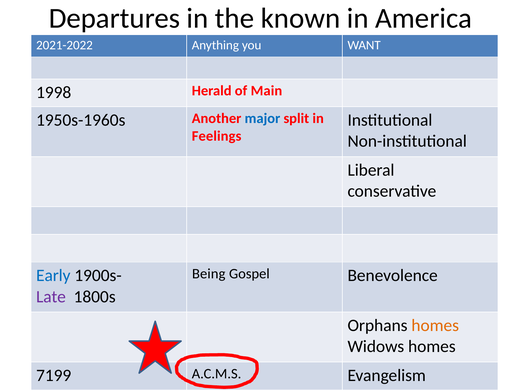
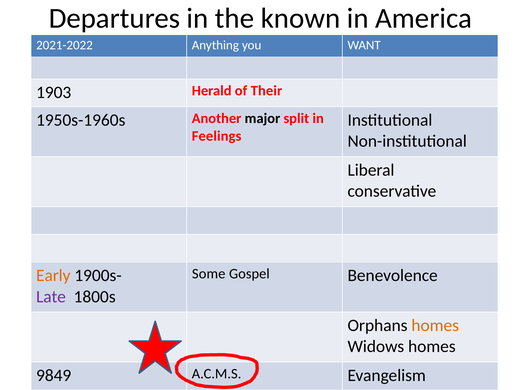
1998: 1998 -> 1903 (54, 93)
Main: Main -> Their (266, 91)
major colour: blue -> black (262, 119)
Being: Being -> Some (209, 274)
Early colour: blue -> orange (53, 276)
7199: 7199 -> 9849 (54, 376)
